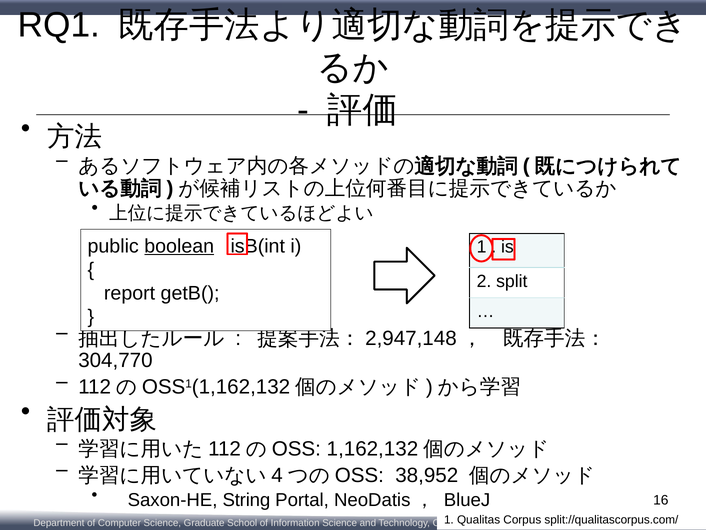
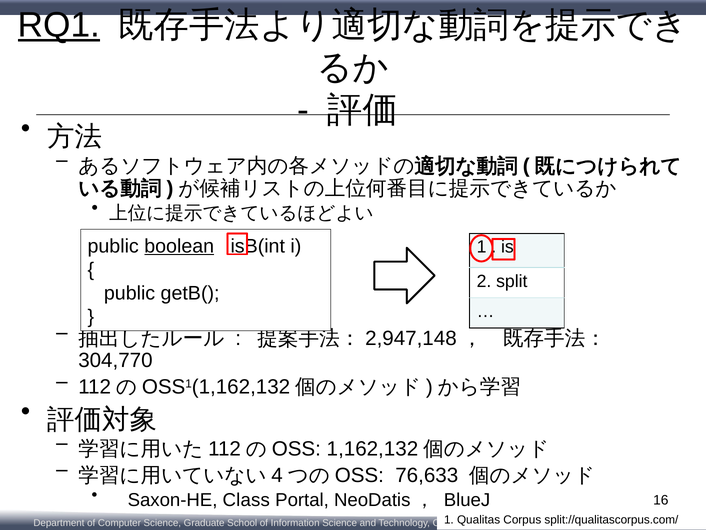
RQ1 underline: none -> present (59, 25)
report: report -> public (130, 293)
38,952: 38,952 -> 76,633 (427, 475)
String: String -> Class (246, 500)
